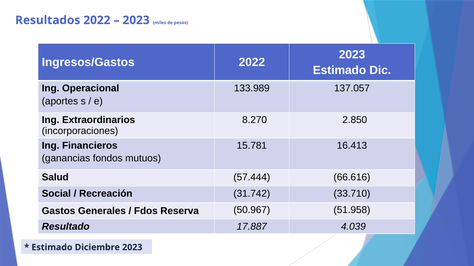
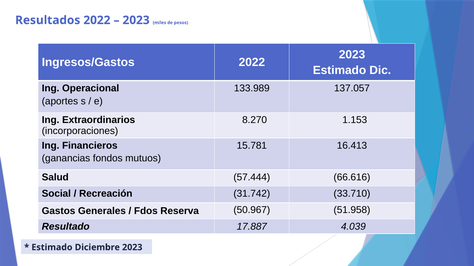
2.850: 2.850 -> 1.153 (355, 120)
